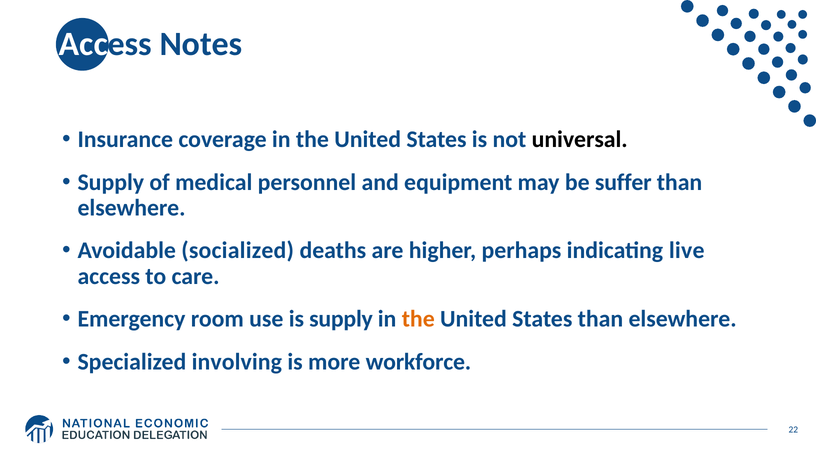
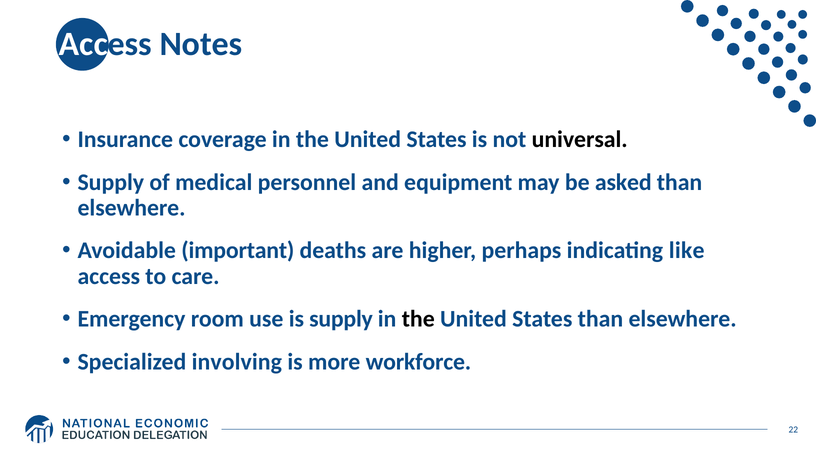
suffer: suffer -> asked (623, 182)
socialized: socialized -> important (238, 251)
live: live -> like (687, 251)
the colour: orange -> black (418, 319)
